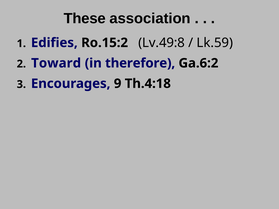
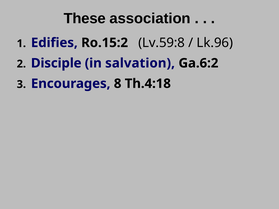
Lv.49:8: Lv.49:8 -> Lv.59:8 (162, 43)
Lk.59: Lk.59 -> Lk.96 (215, 43)
Toward: Toward -> Disciple (56, 63)
therefore: therefore -> salvation (140, 63)
9: 9 -> 8 (118, 84)
